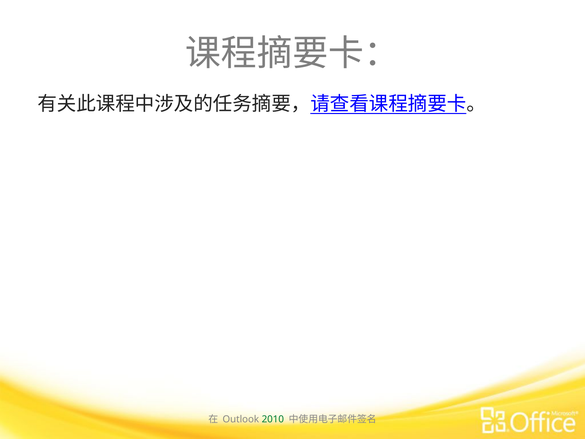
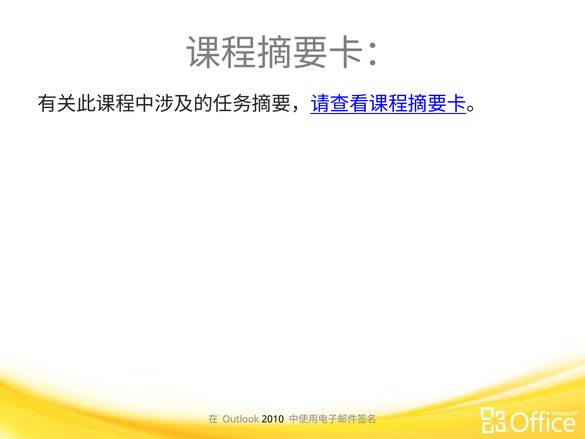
2010 colour: green -> black (273, 419)
